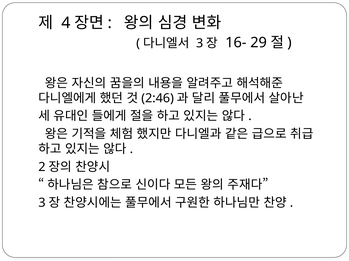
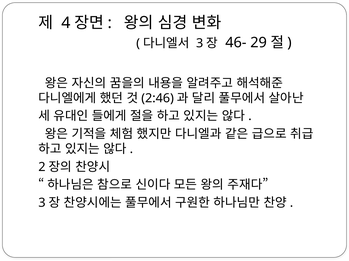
16-: 16- -> 46- (236, 43)
